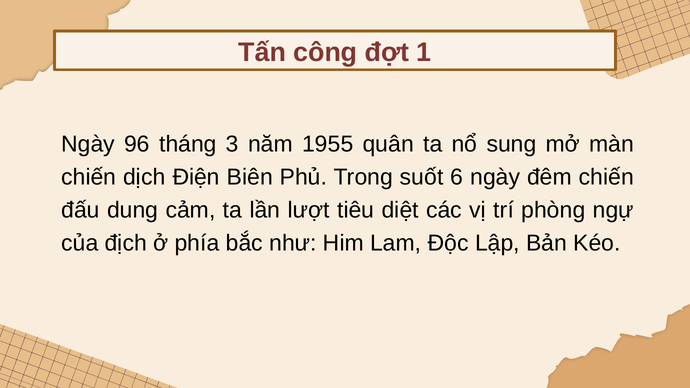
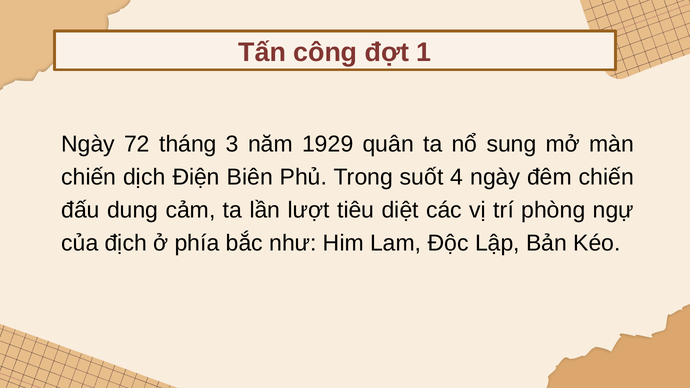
96: 96 -> 72 (137, 144)
1955: 1955 -> 1929 (328, 144)
6: 6 -> 4 (457, 177)
